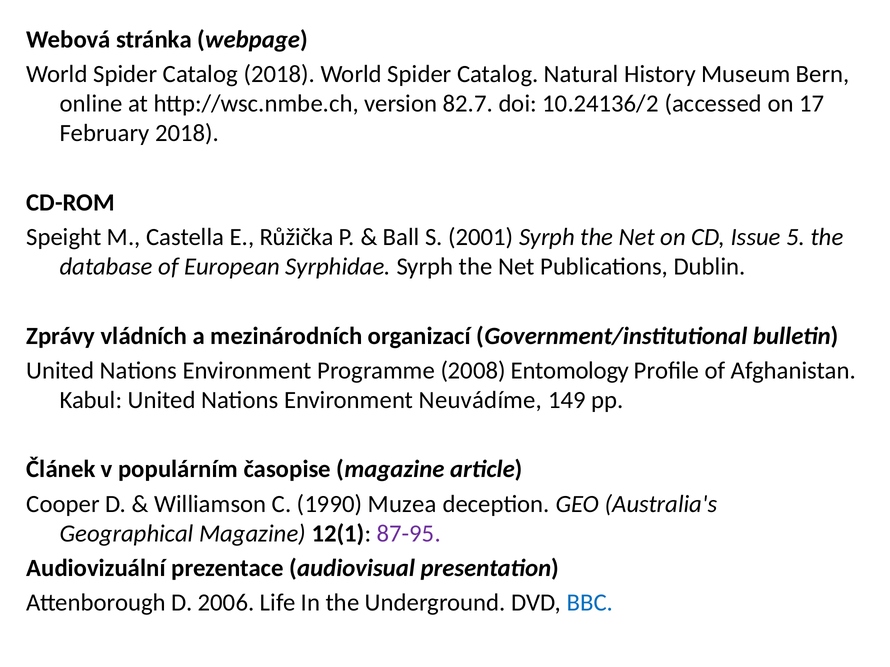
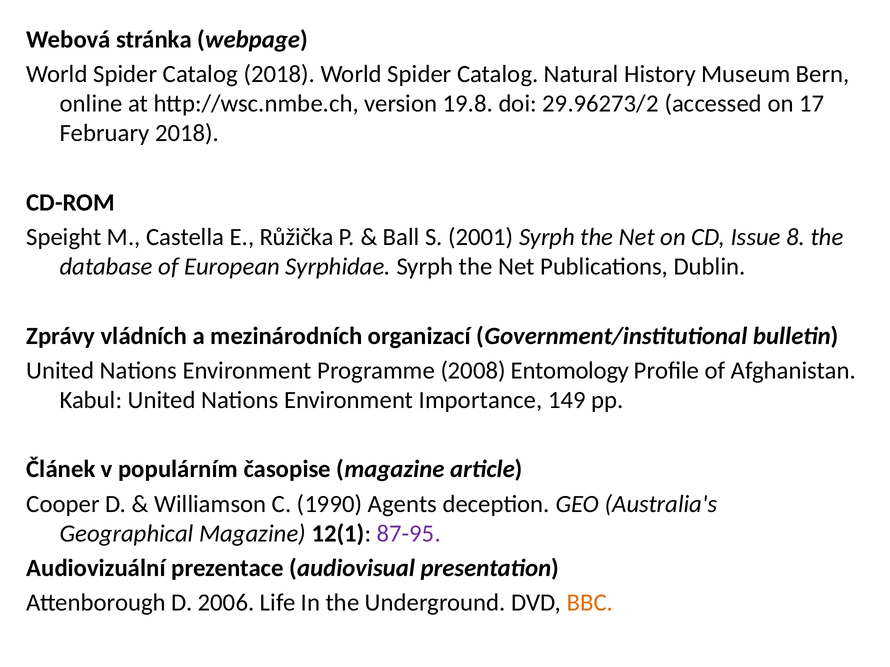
82.7: 82.7 -> 19.8 (468, 104)
10.24136/2: 10.24136/2 -> 29.96273/2 (601, 104)
5: 5 -> 8 (796, 237)
Neuvádíme: Neuvádíme -> Importance (481, 400)
Muzea: Muzea -> Agents (402, 504)
BBC colour: blue -> orange (590, 603)
